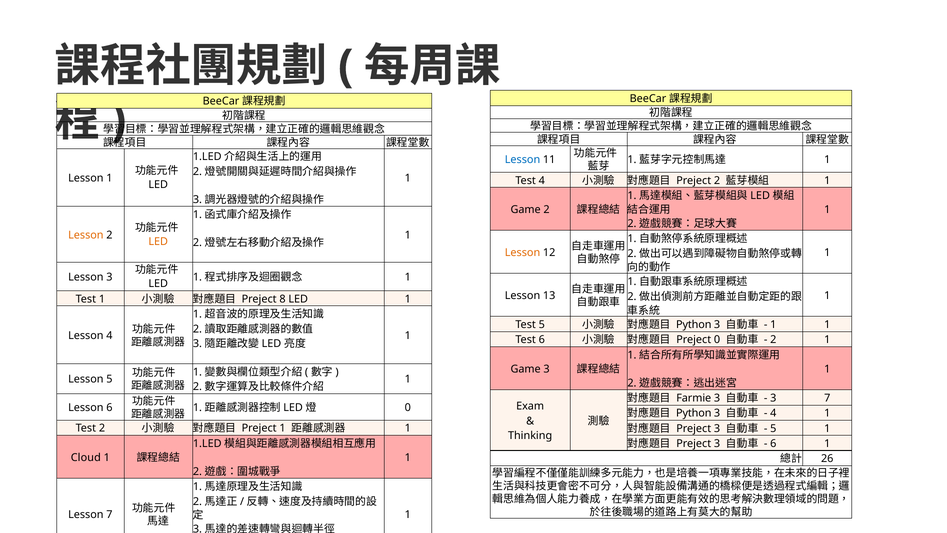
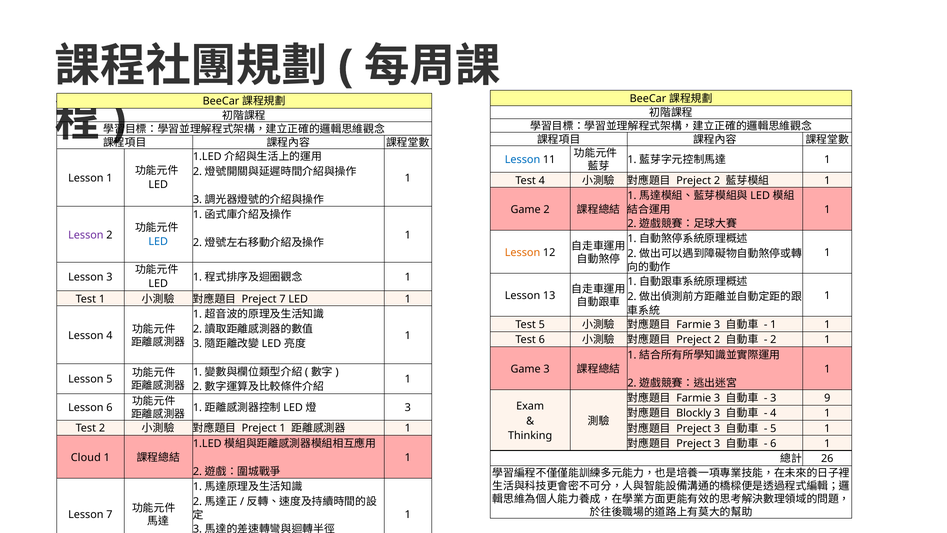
Lesson colour: orange -> purple (86, 235)
LED colour: orange -> blue (158, 241)
Preject 8: 8 -> 7 (283, 299)
Python: Python -> Farmie (694, 325)
0: 0 -> 2 (717, 340)
3 7: 7 -> 9 (827, 398)
Python: Python -> Blockly (694, 413)
0: 0 -> 3 (408, 407)
